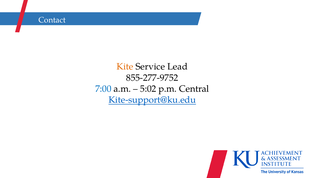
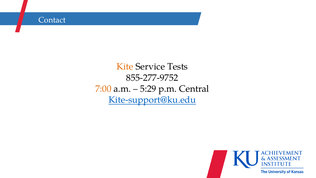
Lead: Lead -> Tests (178, 67)
7:00 colour: blue -> orange (103, 89)
5:02: 5:02 -> 5:29 (148, 89)
